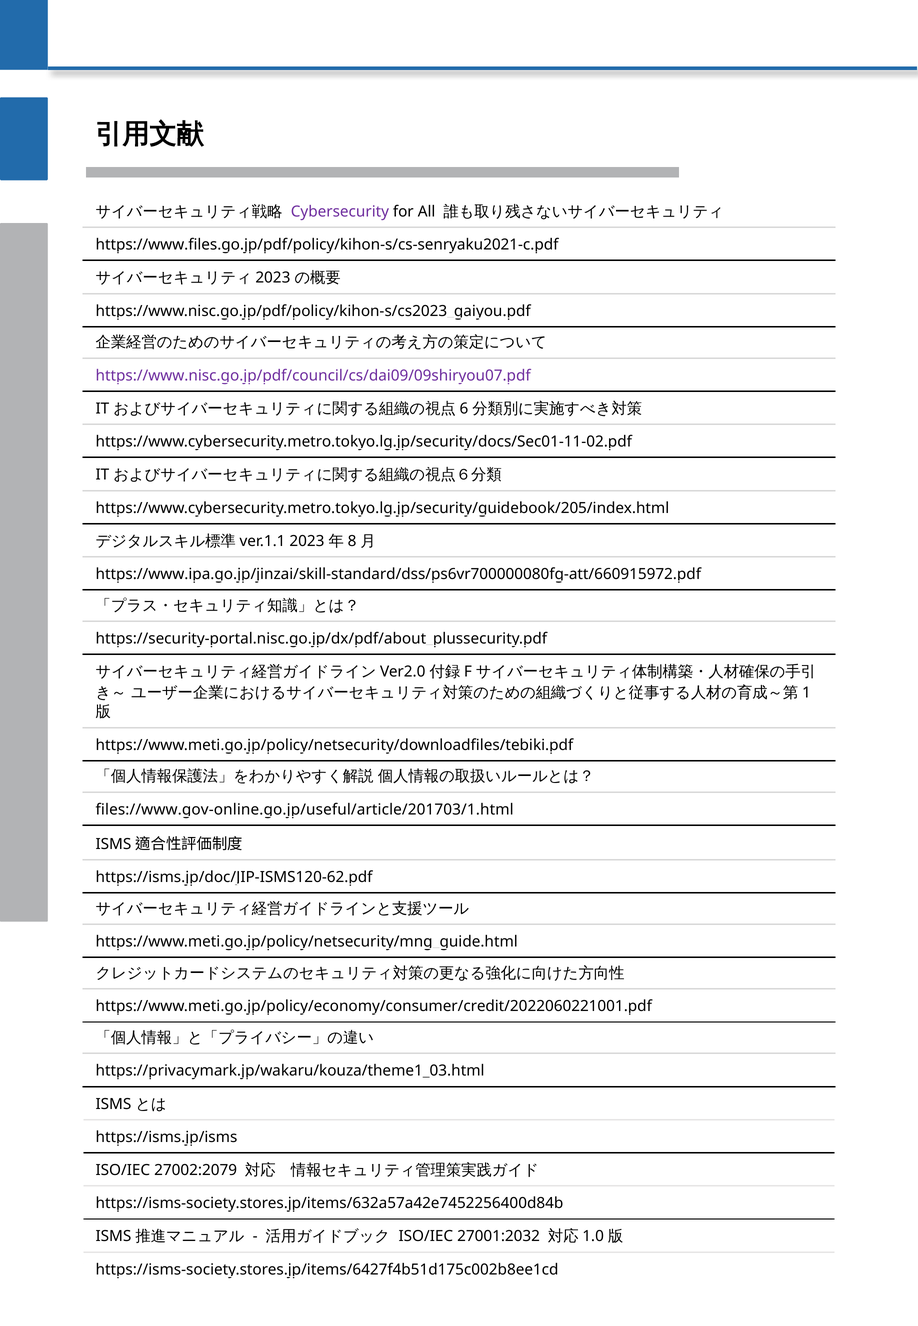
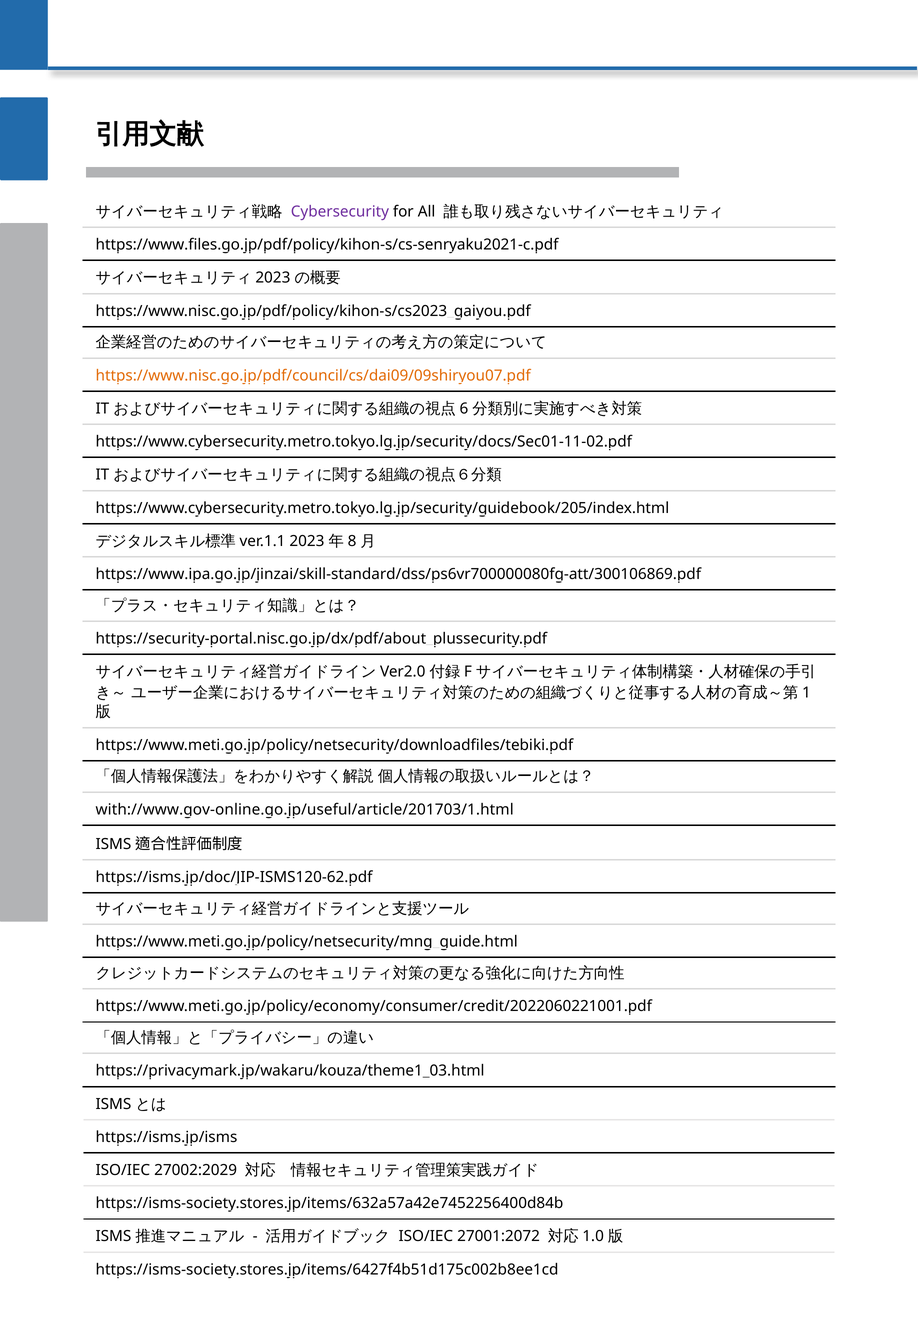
https://www.nisc.go.jp/pdf/council/cs/dai09/09shiryou07.pdf colour: purple -> orange (313, 376)
https://www.ipa.go.jp/jinzai/skill-standard/dss/ps6vr700000080fg-att/660915972.pdf: https://www.ipa.go.jp/jinzai/skill-standard/dss/ps6vr700000080fg-att/660915972.pdf -> https://www.ipa.go.jp/jinzai/skill-standard/dss/ps6vr700000080fg-att/300106869.pdf (398, 574)
files://www.gov-online.go.jp/useful/article/201703/1.html: files://www.gov-online.go.jp/useful/article/201703/1.html -> with://www.gov-online.go.jp/useful/article/201703/1.html (305, 810)
27002:2079: 27002:2079 -> 27002:2029 (196, 1170)
27001:2032: 27001:2032 -> 27001:2072 (499, 1236)
